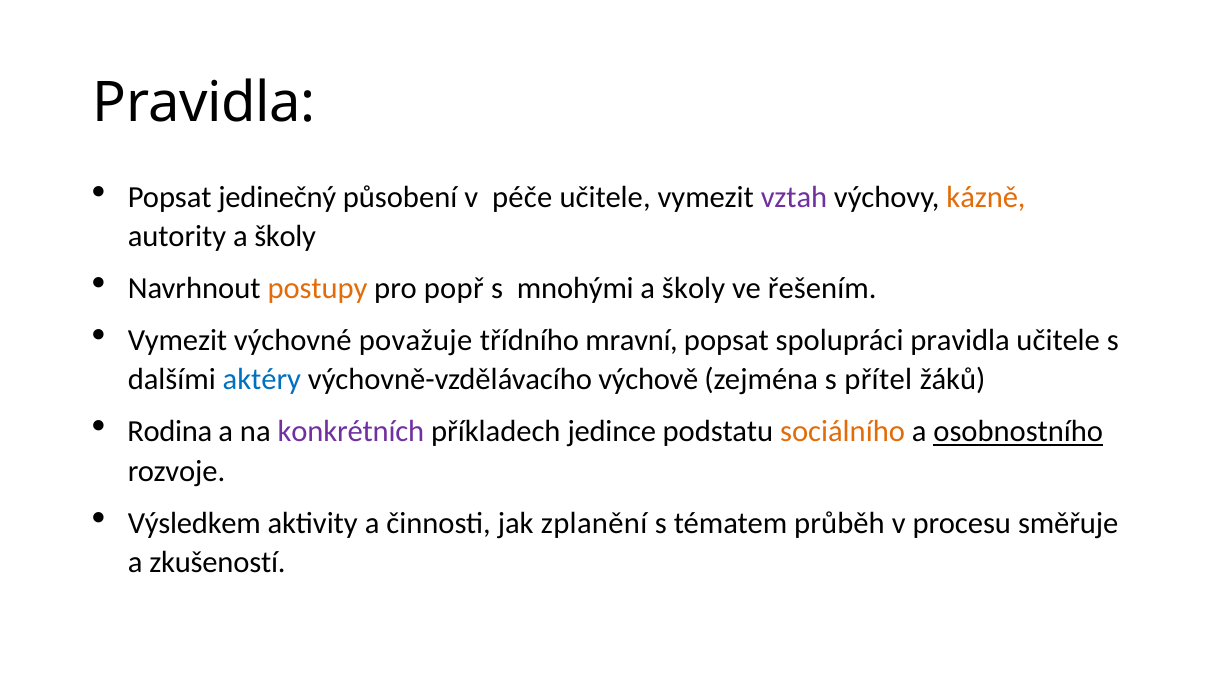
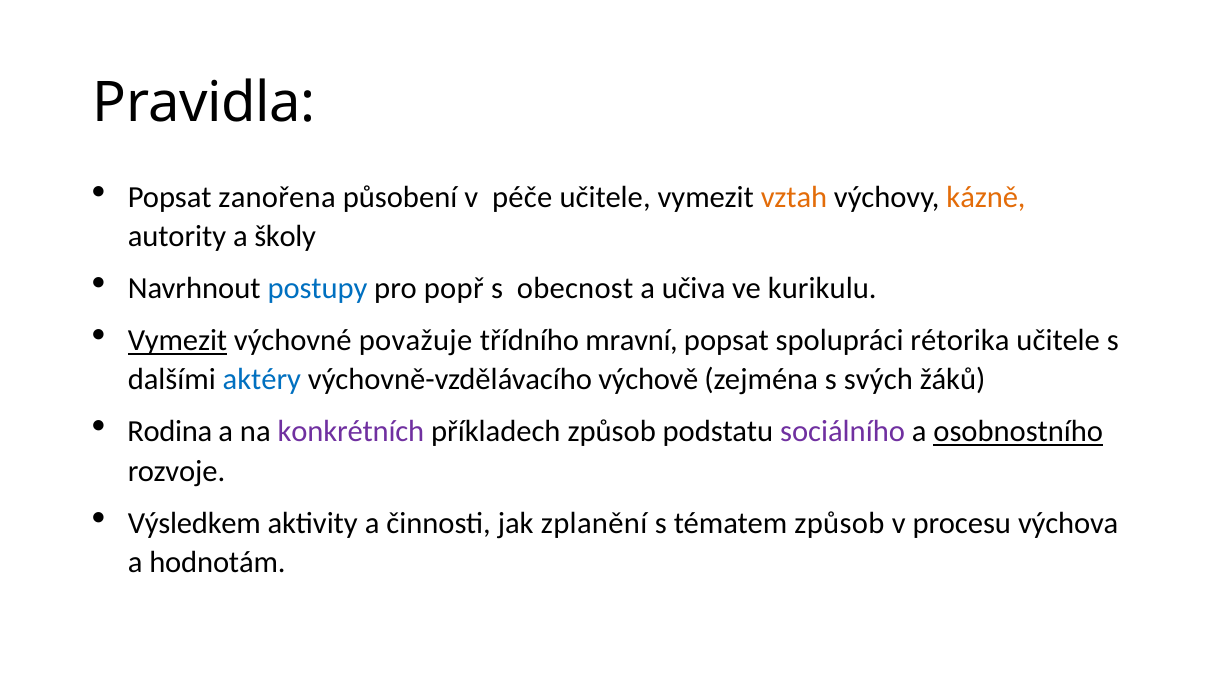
jedinečný: jedinečný -> zanořena (277, 197)
vztah colour: purple -> orange (794, 197)
postupy colour: orange -> blue (317, 289)
mnohými: mnohými -> obecnost (575, 289)
školy: školy -> učiva (694, 289)
řešením: řešením -> kurikulu (822, 289)
Vymezit underline: none -> present (177, 341)
spolupráci pravidla: pravidla -> rétorika (960, 341)
přítel: přítel -> svých (878, 380)
příkladech jedince: jedince -> způsob (612, 432)
sociálního colour: orange -> purple (843, 432)
tématem průběh: průběh -> způsob (839, 523)
směřuje: směřuje -> výchova (1068, 523)
zkušeností: zkušeností -> hodnotám (217, 563)
